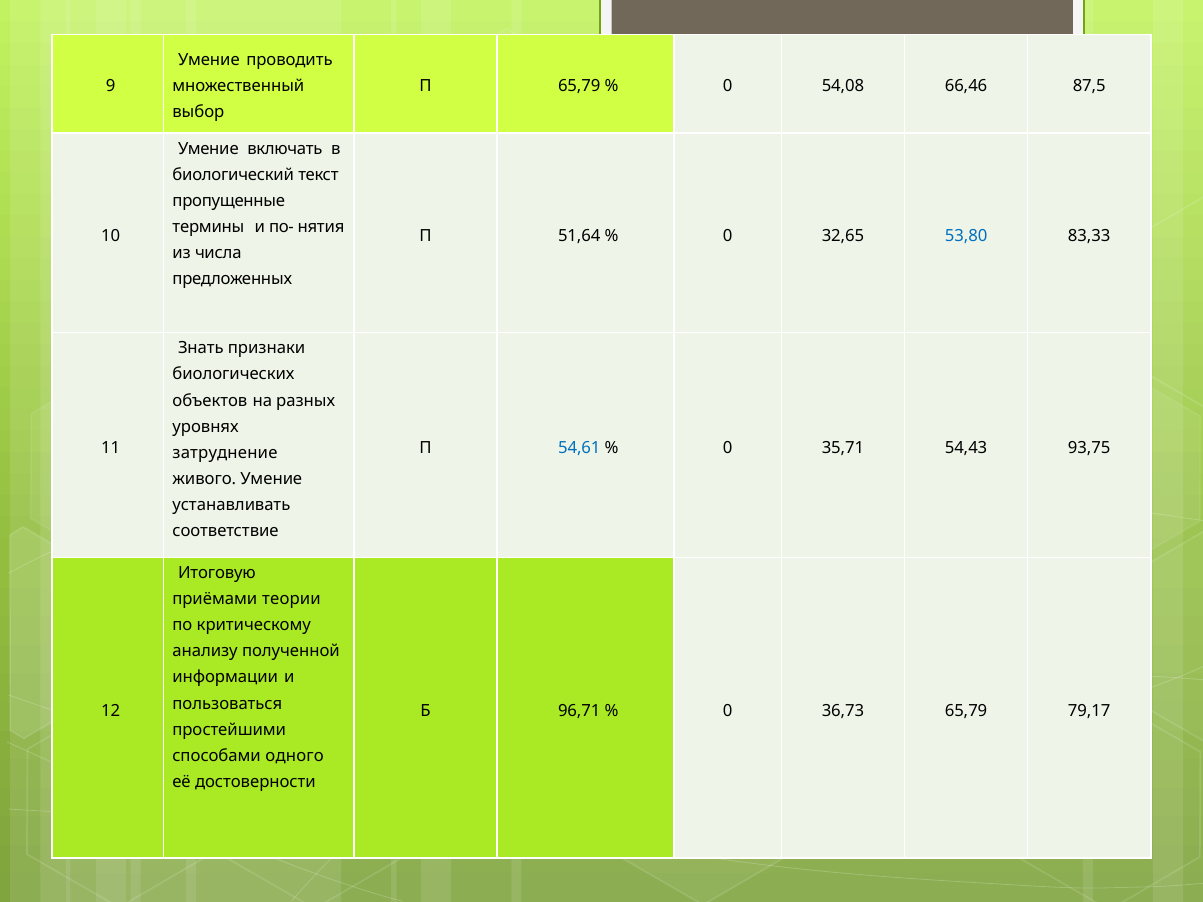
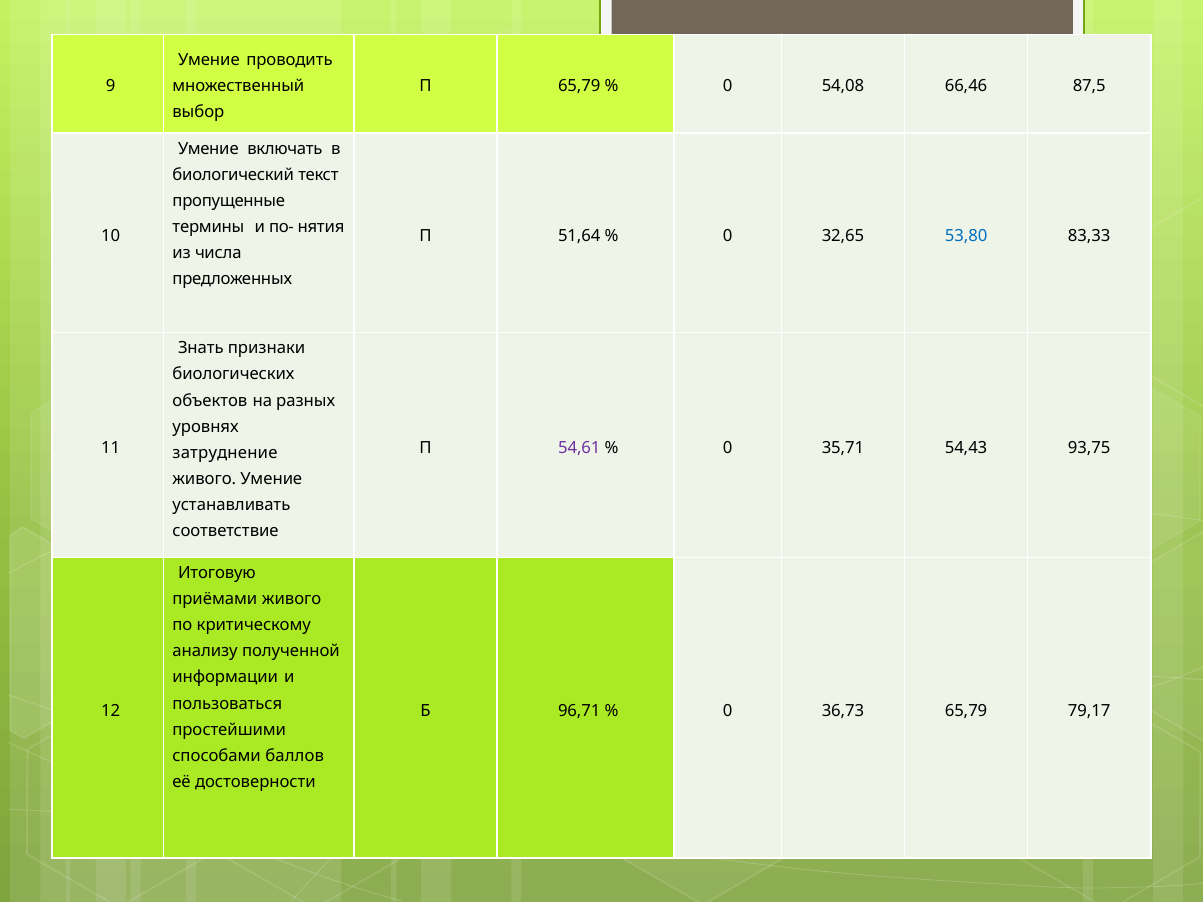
54,61 colour: blue -> purple (579, 448)
приёмами теории: теории -> живого (292, 599)
одного: одного -> баллов (295, 756)
